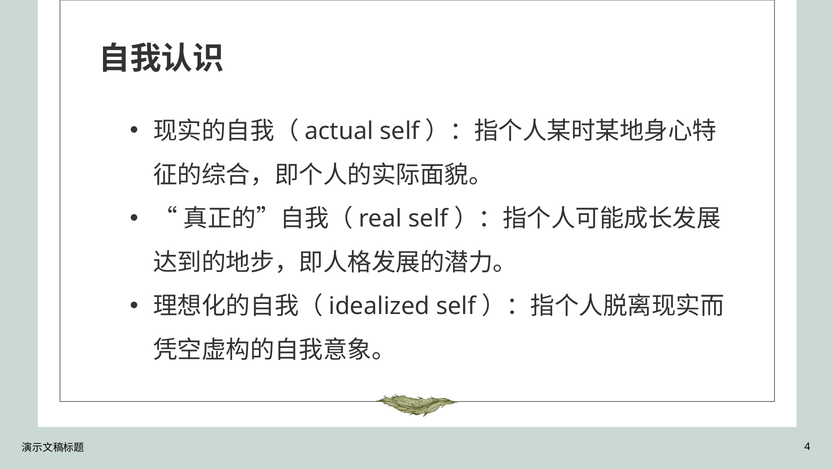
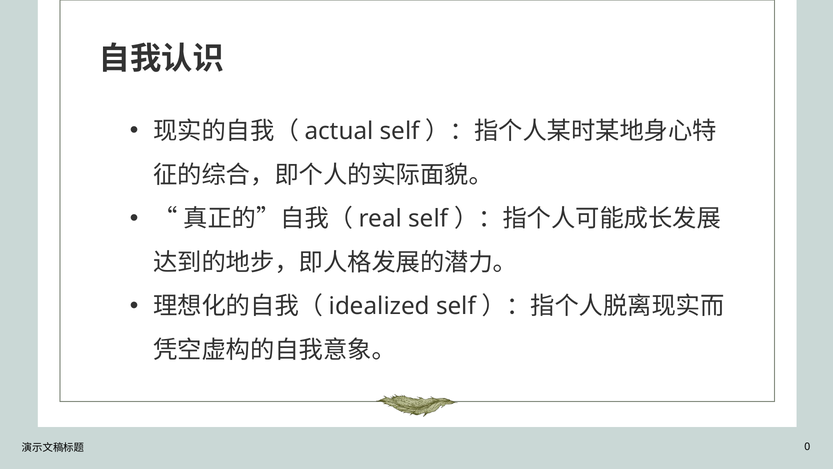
4: 4 -> 0 (807, 447)
